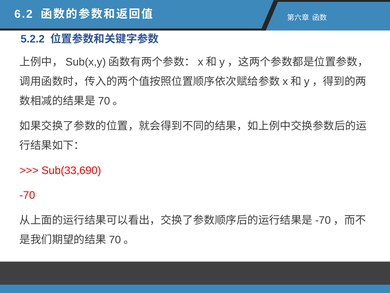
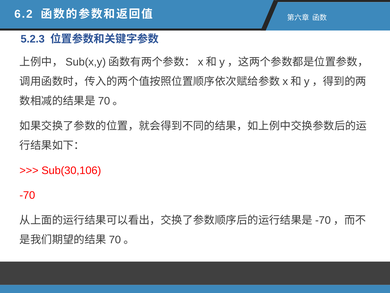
5.2.2: 5.2.2 -> 5.2.3 (33, 39)
Sub(33,690: Sub(33,690 -> Sub(30,106 (71, 170)
